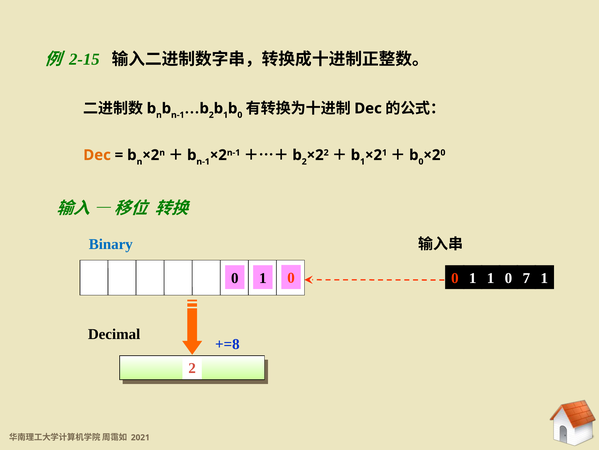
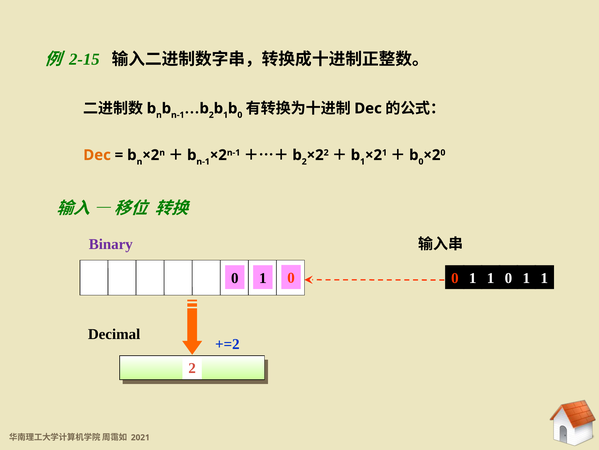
Binary colour: blue -> purple (111, 244)
7: 7 -> 1 (526, 278)
+=8: +=8 -> +=2 (227, 344)
